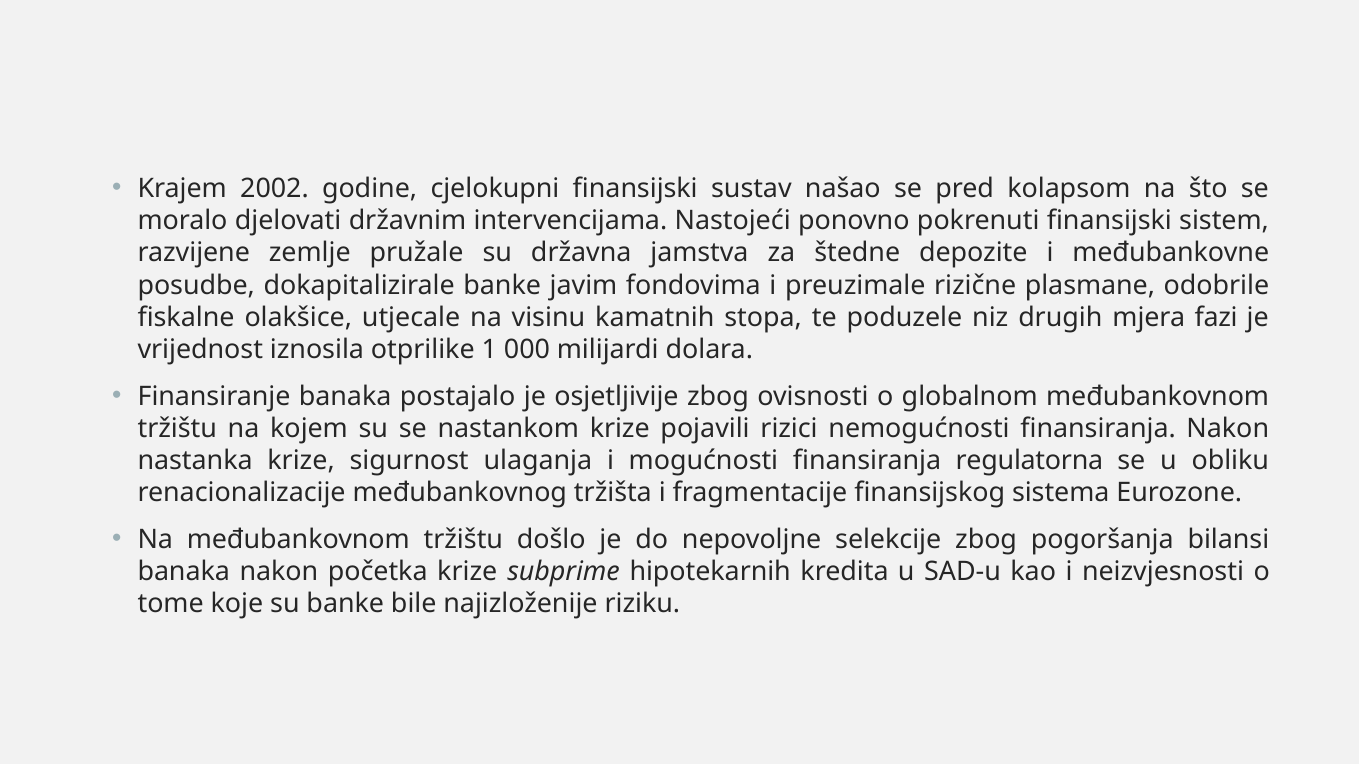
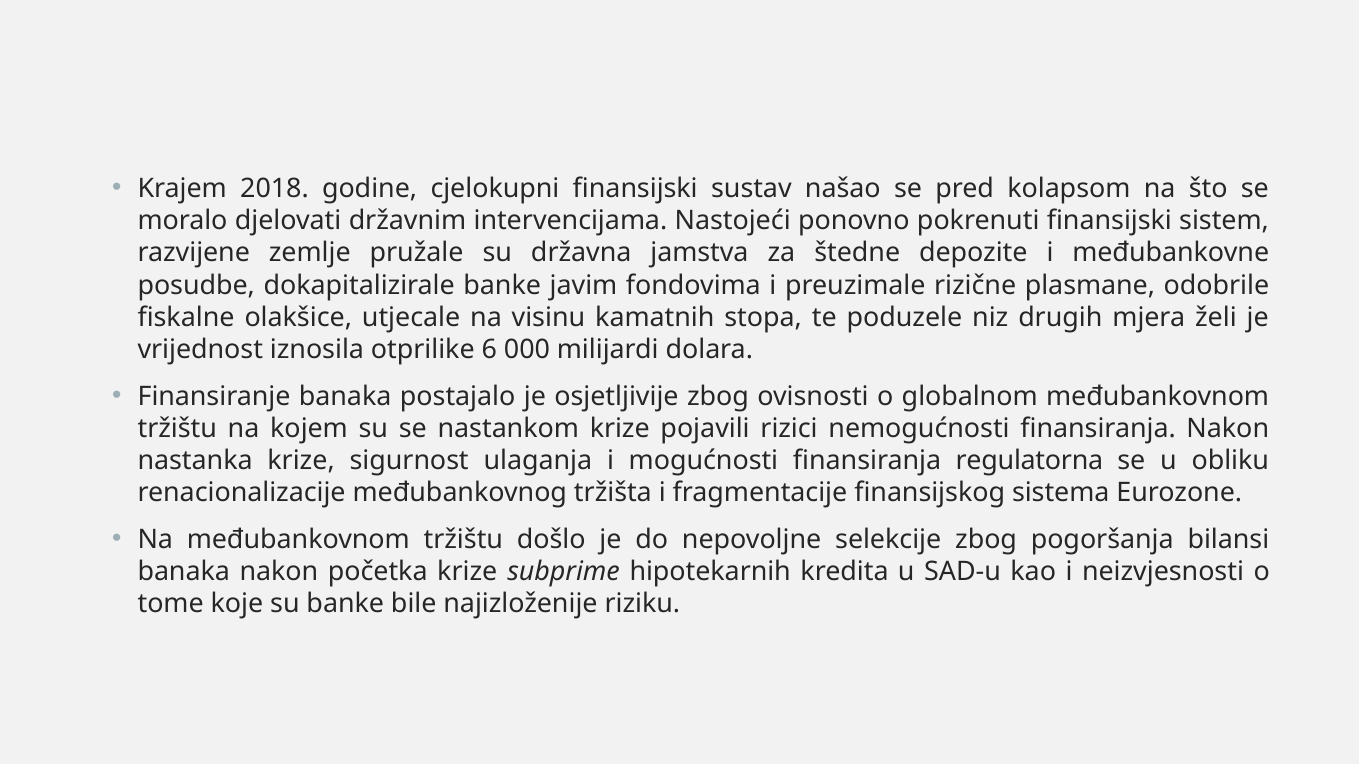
2002: 2002 -> 2018 (274, 189)
fazi: fazi -> želi (1216, 318)
1: 1 -> 6 (489, 350)
